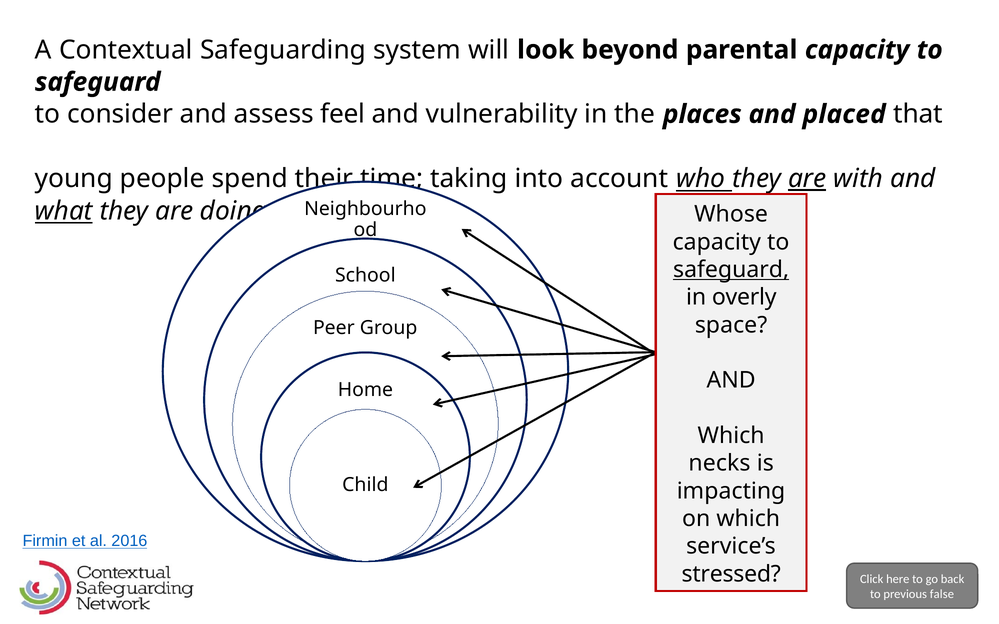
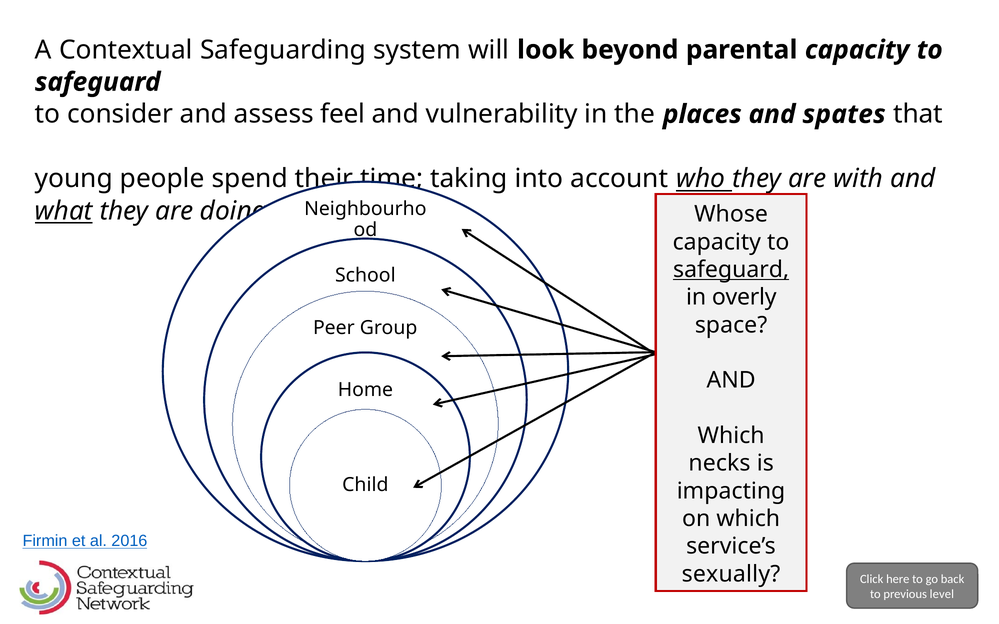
placed: placed -> spates (844, 114)
are underline: present -> none (807, 179)
stressed: stressed -> sexually (731, 574)
false: false -> level (942, 594)
